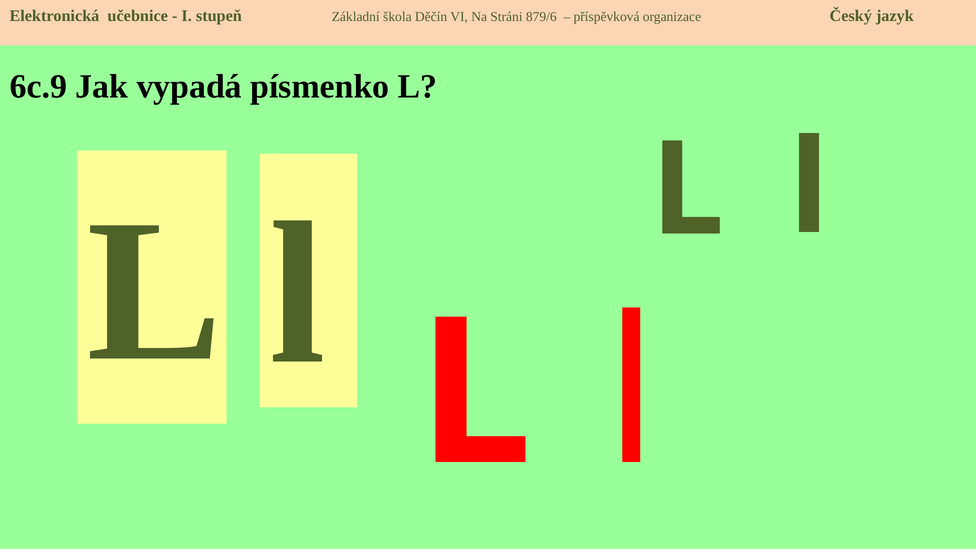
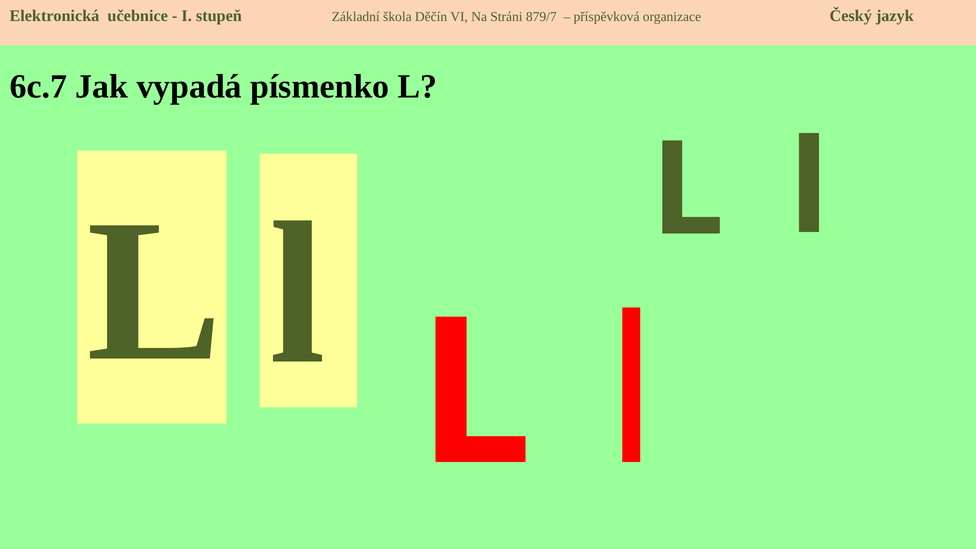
879/6: 879/6 -> 879/7 (541, 17)
6c.9: 6c.9 -> 6c.7 (38, 87)
